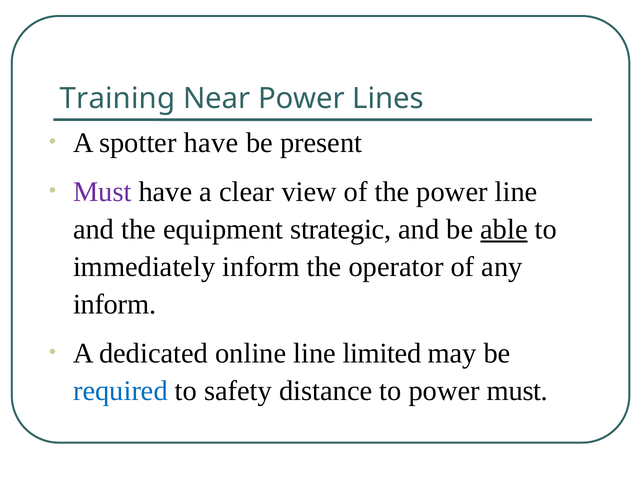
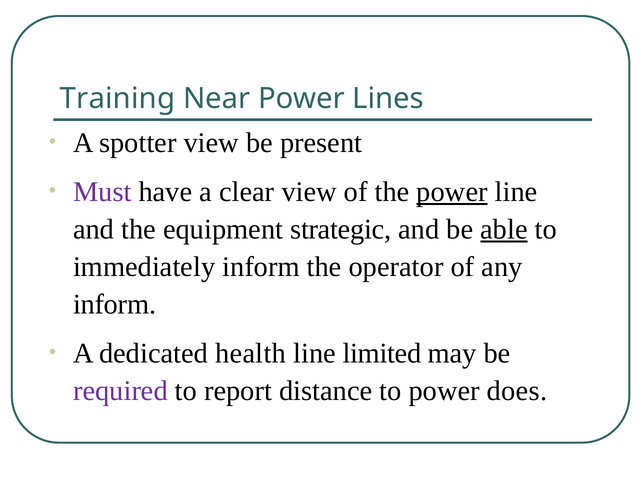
spotter have: have -> view (211, 143)
power underline: none -> present (452, 192)
online: online -> health (251, 353)
required colour: blue -> purple (120, 391)
safety: safety -> report (238, 391)
power must: must -> does (517, 391)
